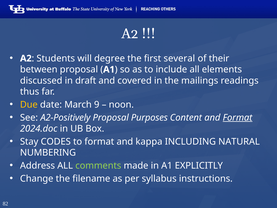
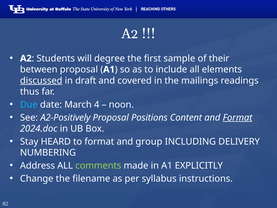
several: several -> sample (179, 58)
discussed underline: none -> present (41, 80)
Due colour: yellow -> light blue (29, 105)
9: 9 -> 4 (97, 105)
Purposes: Purposes -> Positions (149, 117)
CODES: CODES -> HEARD (56, 141)
kappa: kappa -> group (149, 141)
NATURAL: NATURAL -> DELIVERY (239, 141)
